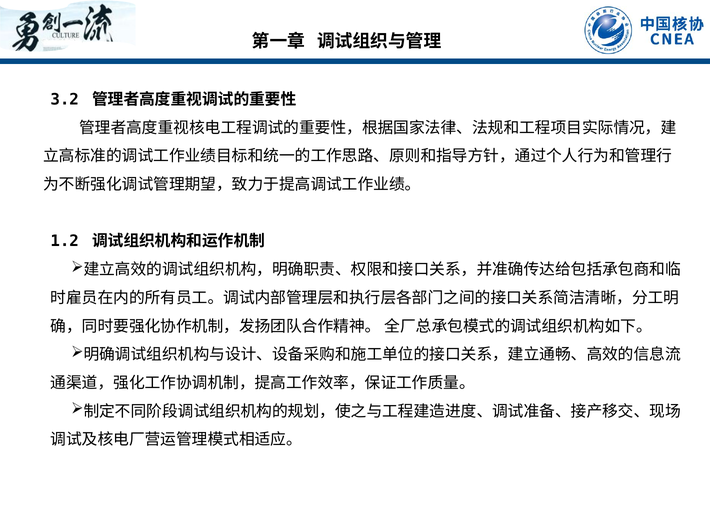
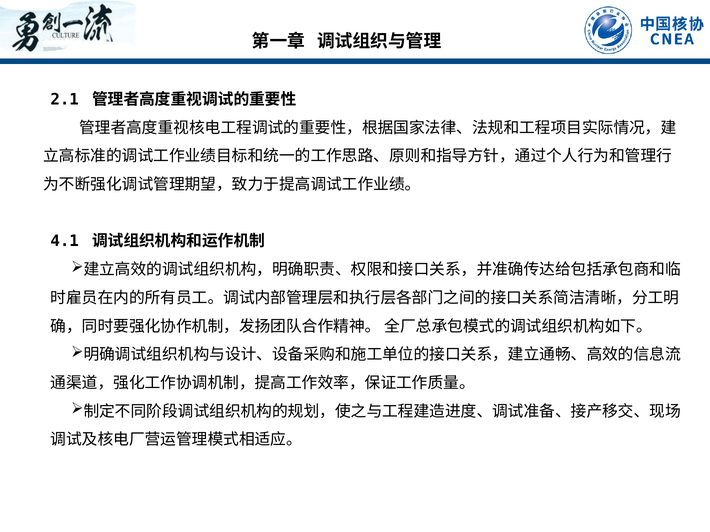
3.2: 3.2 -> 2.1 (65, 100)
1.2: 1.2 -> 4.1 (65, 242)
